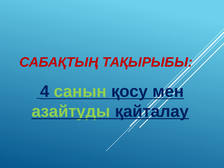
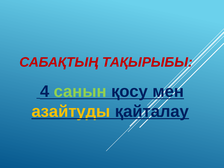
азайтуды colour: light green -> yellow (71, 111)
